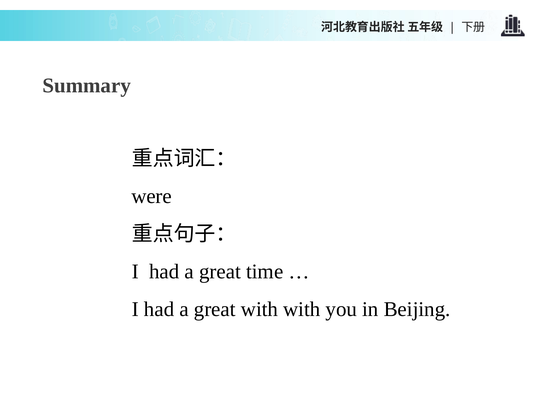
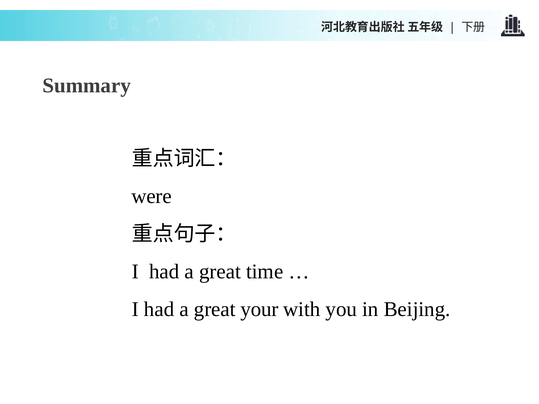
great with: with -> your (260, 310)
